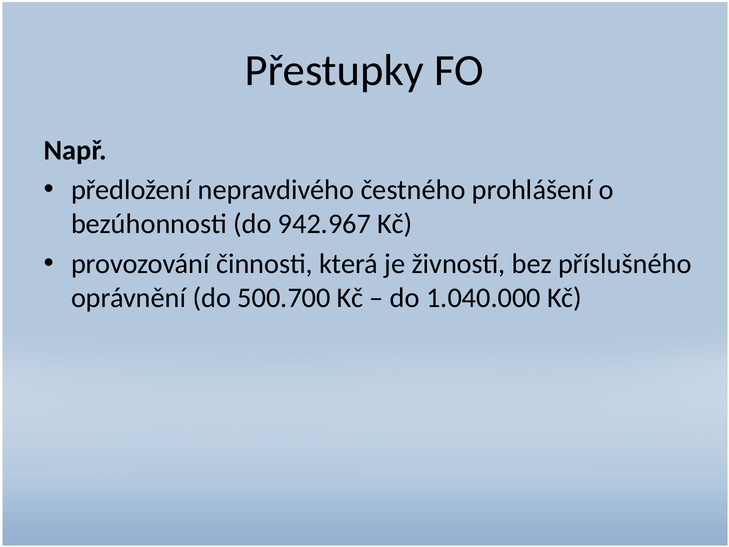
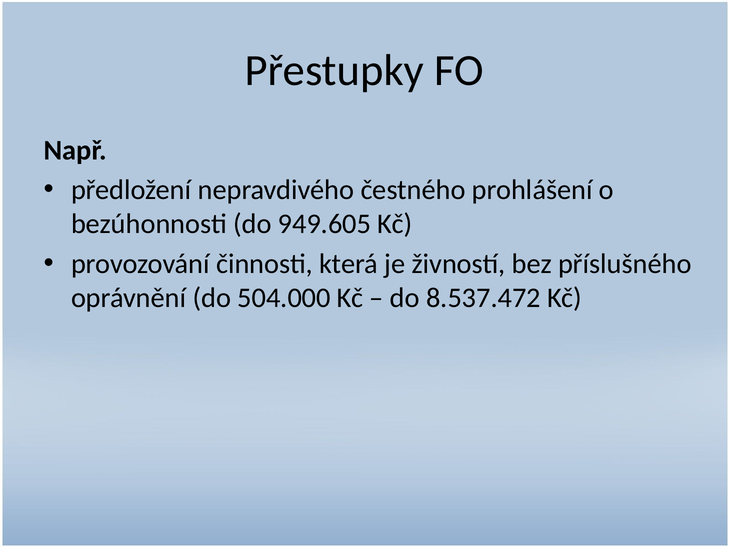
942.967: 942.967 -> 949.605 (324, 224)
500.700: 500.700 -> 504.000 (284, 298)
1.040.000: 1.040.000 -> 8.537.472 (483, 298)
